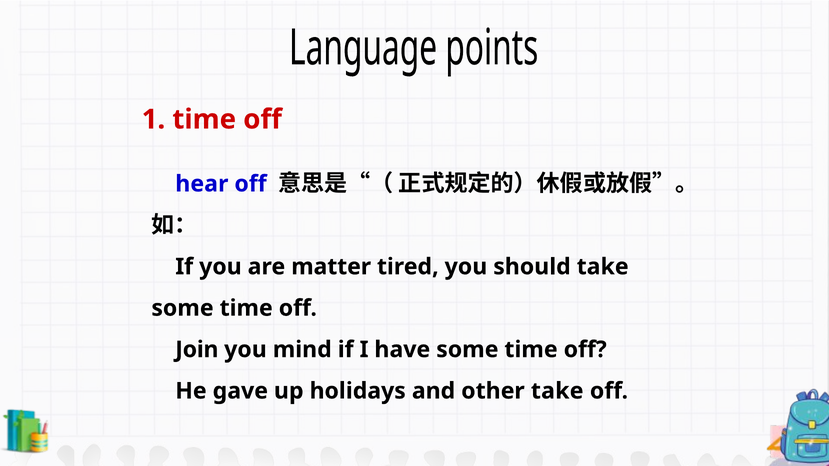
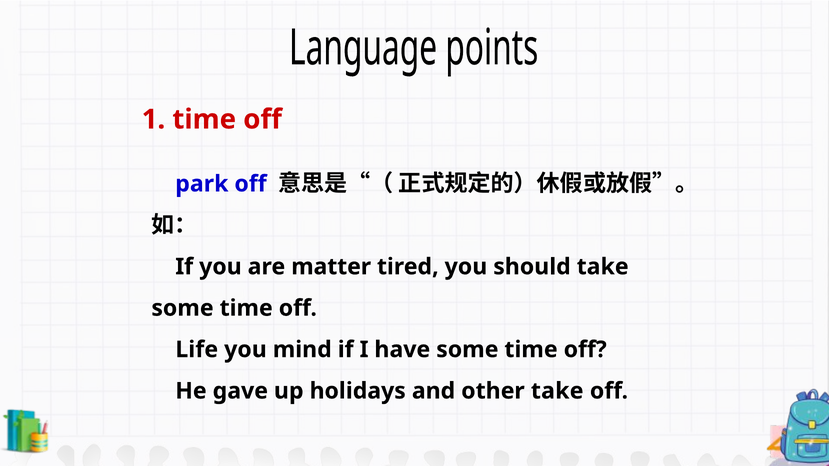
hear: hear -> park (202, 184)
Join: Join -> Life (197, 350)
